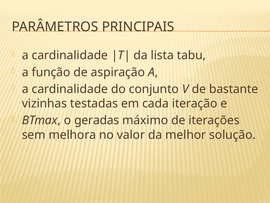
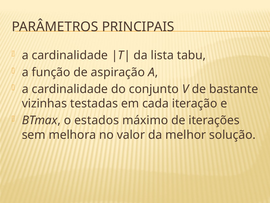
geradas: geradas -> estados (97, 120)
